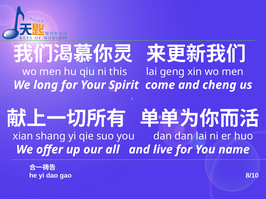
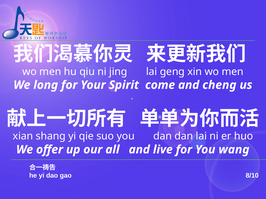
this: this -> jing (118, 72)
name: name -> wang (234, 150)
